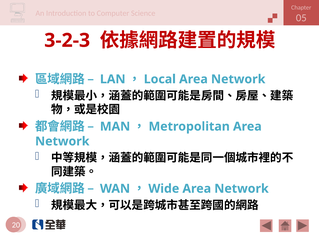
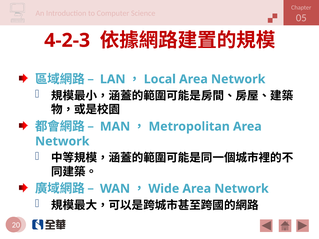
3-2-3: 3-2-3 -> 4-2-3 (67, 40)
